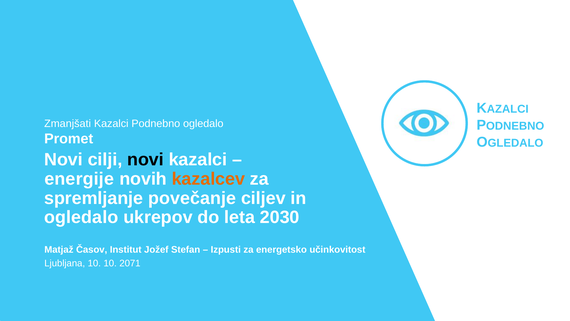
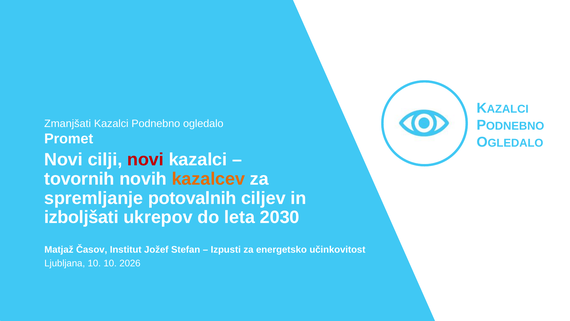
novi colour: black -> red (146, 159)
energije: energije -> tovornih (79, 179)
povečanje: povečanje -> potovalnih (192, 198)
ogledalo: ogledalo -> izboljšati (81, 217)
2071: 2071 -> 2026 (130, 263)
